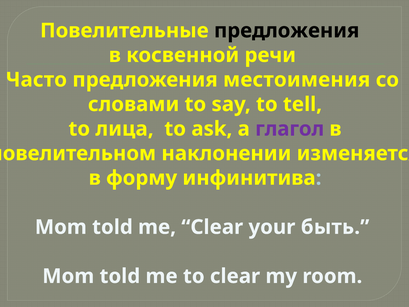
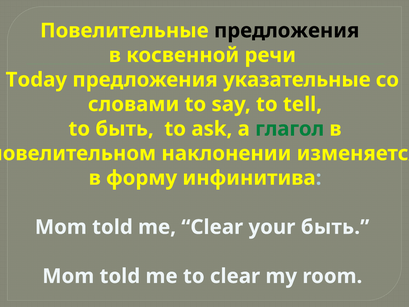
Часто: Часто -> Today (36, 80)
местоимения: местоимения -> указательные (297, 80)
to лица: лица -> быть (125, 129)
глагол colour: purple -> green (290, 129)
